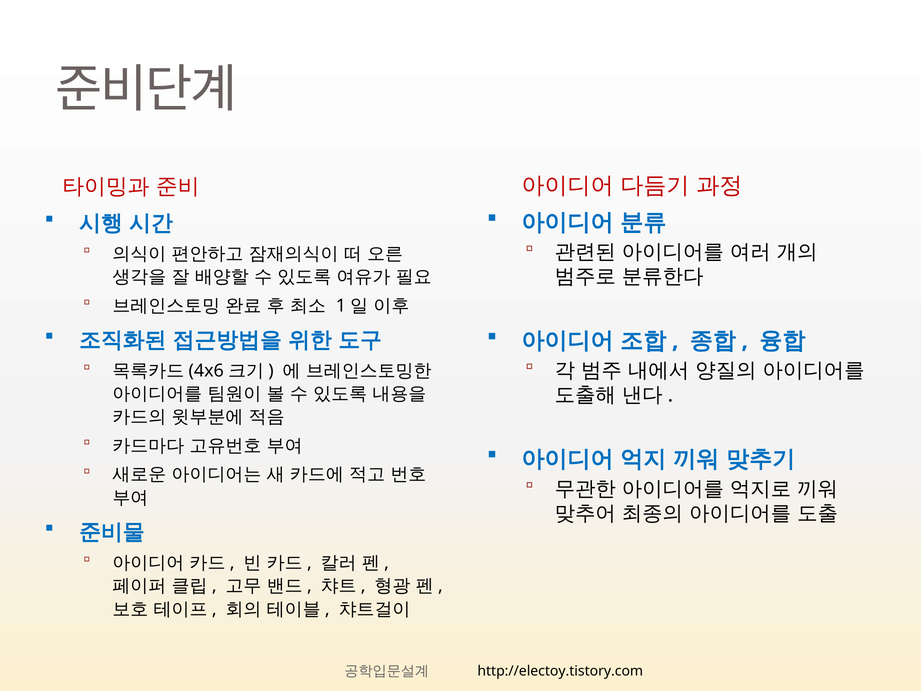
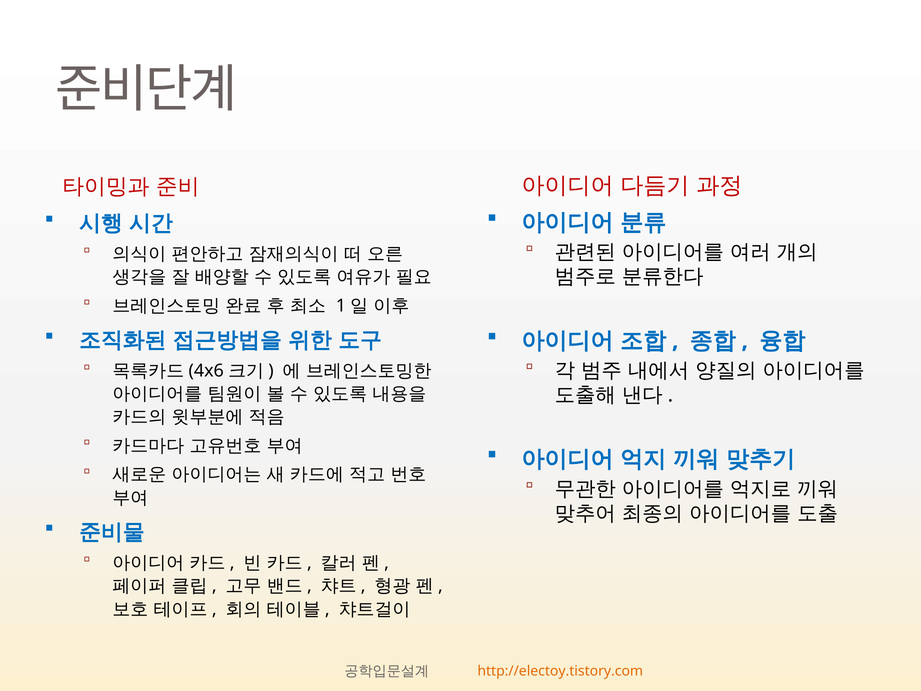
http://electoy.tistory.com colour: black -> orange (560, 671)
